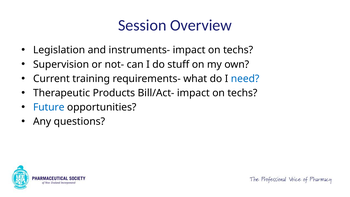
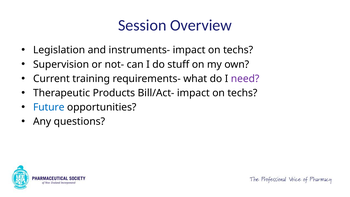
need colour: blue -> purple (245, 79)
